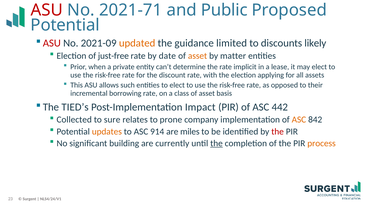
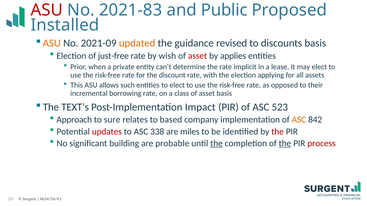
2021-71: 2021-71 -> 2021-83 (131, 10)
Potential: Potential -> Installed (65, 25)
ASU colour: red -> orange (52, 43)
limited: limited -> revised (232, 43)
discounts likely: likely -> basis (315, 43)
date: date -> wish (167, 56)
asset colour: orange -> red (198, 56)
matter: matter -> applies (233, 56)
TIED’s: TIED’s -> TEXT’s (75, 107)
442: 442 -> 523 (280, 107)
Collected: Collected -> Approach (74, 120)
prone: prone -> based (171, 120)
updates colour: orange -> red (107, 132)
914: 914 -> 338 (157, 132)
currently: currently -> probable (172, 144)
the underline: none -> present (285, 144)
process colour: orange -> red (322, 144)
